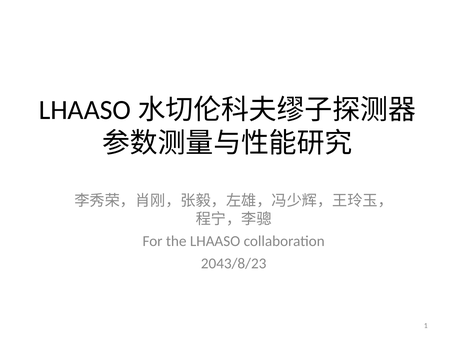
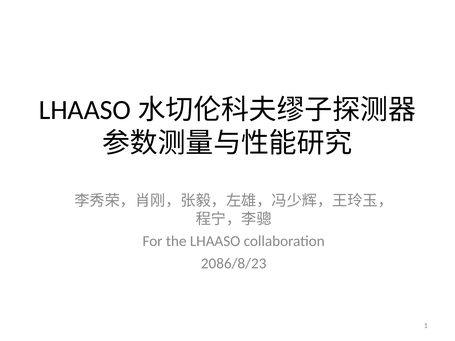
2043/8/23: 2043/8/23 -> 2086/8/23 (234, 264)
